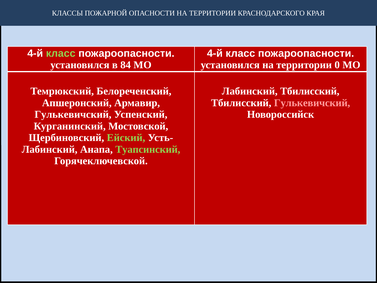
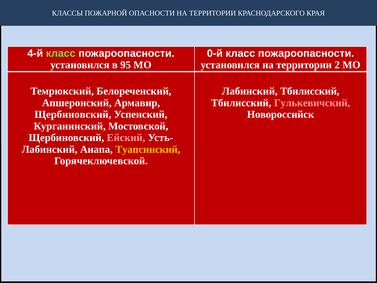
4-й: 4-й -> 0-й (215, 53)
84: 84 -> 95 (126, 65)
0: 0 -> 2 (337, 65)
Гулькевичский: Гулькевичский -> Щербиновский (73, 114)
Ейский colour: light green -> pink (126, 138)
Туапсинский colour: light green -> yellow (148, 149)
